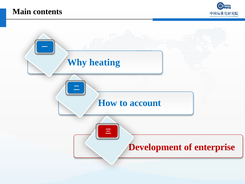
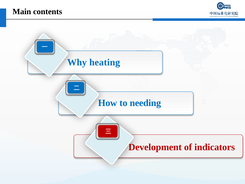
account: account -> needing (145, 103)
enterprise: enterprise -> indicators (215, 147)
